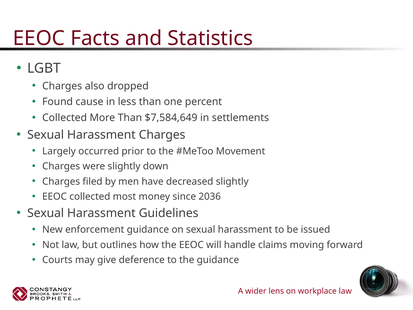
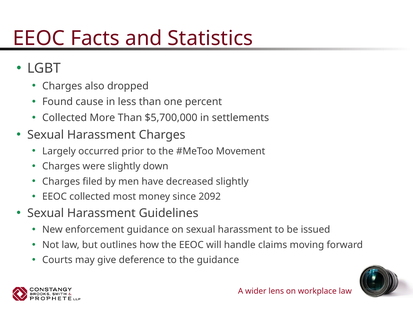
$7,584,649: $7,584,649 -> $5,700,000 (171, 118)
2036: 2036 -> 2092 (210, 196)
